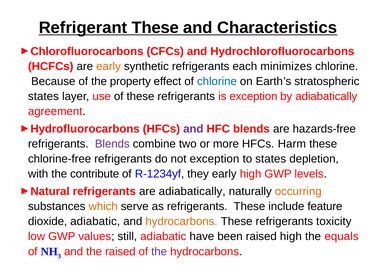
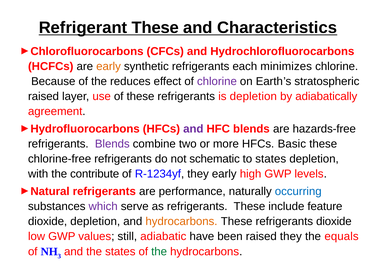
property: property -> reduces (130, 81)
chlorine colour: blue -> purple (217, 81)
states: states -> raised (43, 96)
is exception: exception -> depletion (253, 96)
Harm: Harm -> Basic (292, 144)
not exception: exception -> schematic (215, 159)
are adiabatically: adiabatically -> performance (192, 191)
occurring colour: orange -> blue (298, 191)
which colour: orange -> purple (103, 206)
dioxide adiabatic: adiabatic -> depletion (95, 221)
refrigerants toxicity: toxicity -> dioxide (334, 221)
raised high: high -> they (291, 236)
the raised: raised -> states (120, 251)
the colour: purple -> green (159, 251)
